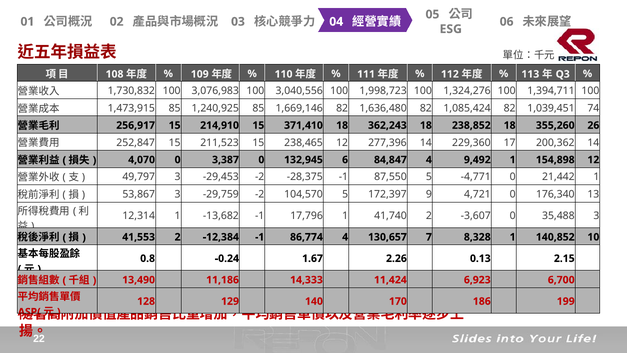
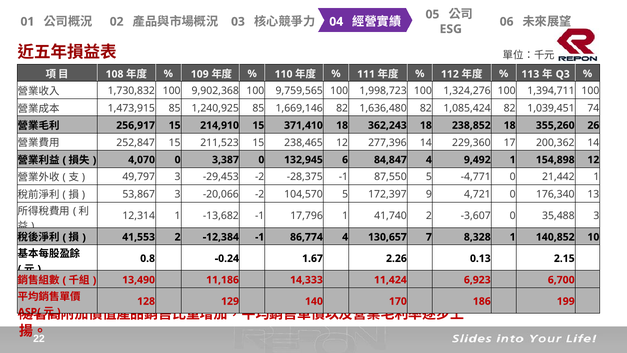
3,076,983: 3,076,983 -> 9,902,368 (215, 91)
3,040,556: 3,040,556 -> 9,759,565 (299, 91)
-29,759: -29,759 -> -20,066 (221, 194)
